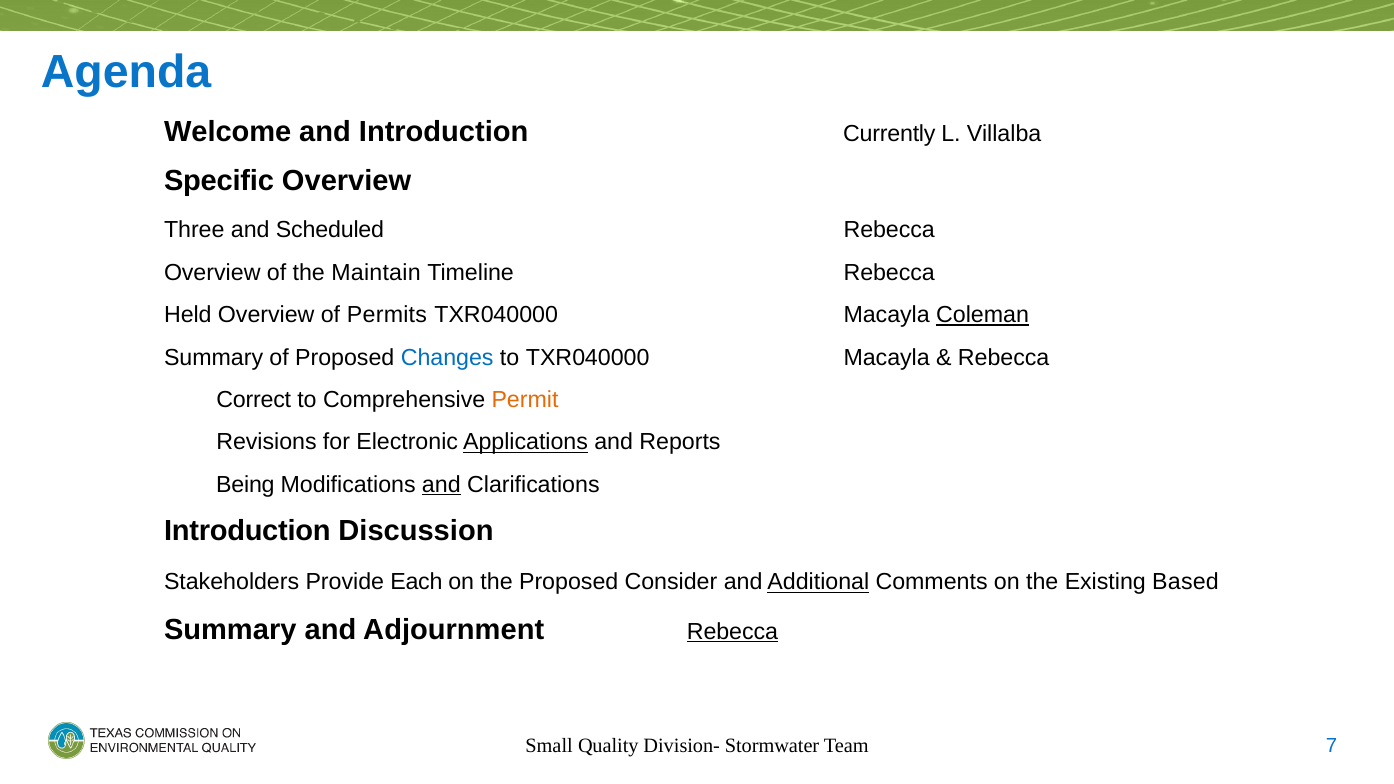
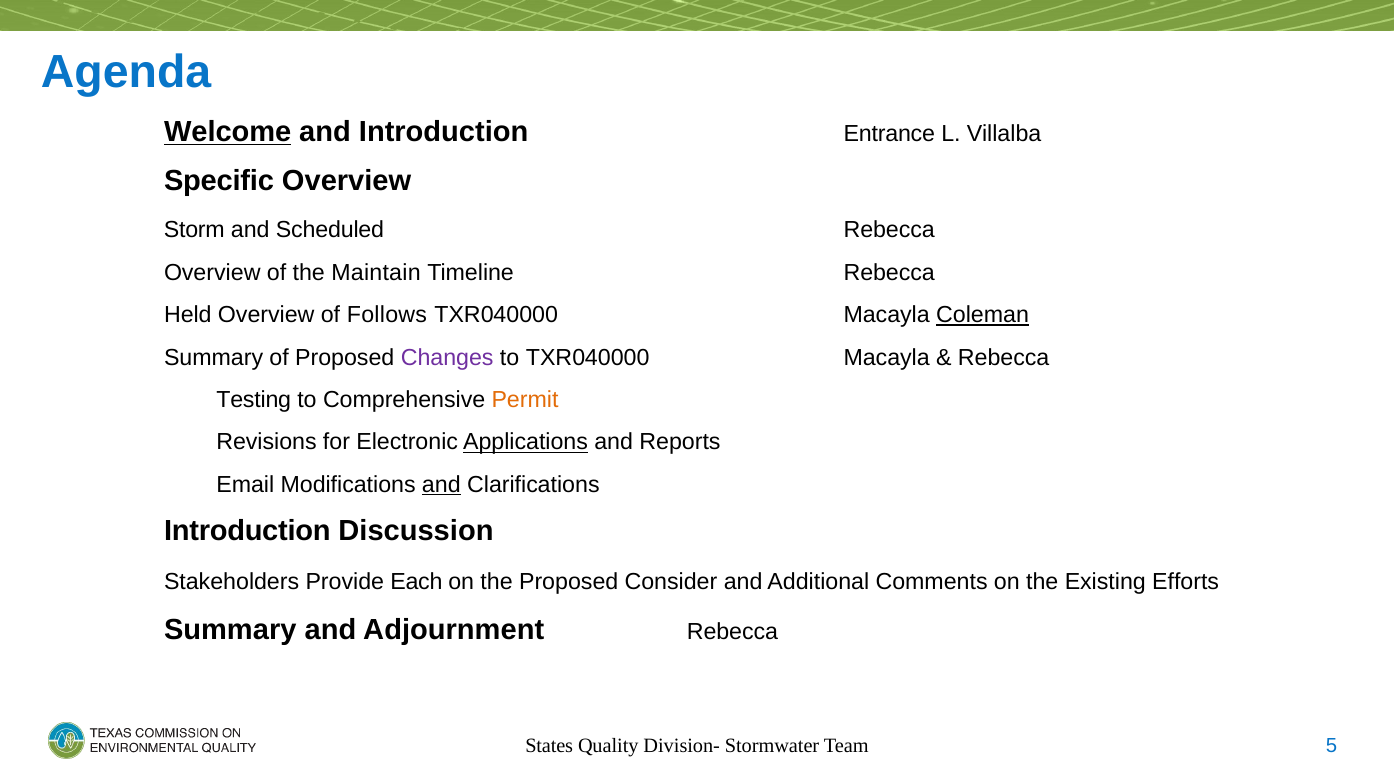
Welcome underline: none -> present (228, 132)
Currently: Currently -> Entrance (889, 134)
Three: Three -> Storm (194, 230)
Permits: Permits -> Follows (387, 315)
Changes colour: blue -> purple (447, 358)
Correct: Correct -> Testing (254, 400)
Being: Being -> Email (245, 485)
Additional underline: present -> none (818, 582)
Based: Based -> Efforts (1186, 582)
Rebecca underline: present -> none (732, 632)
Small: Small -> States (549, 746)
7: 7 -> 5 (1331, 746)
